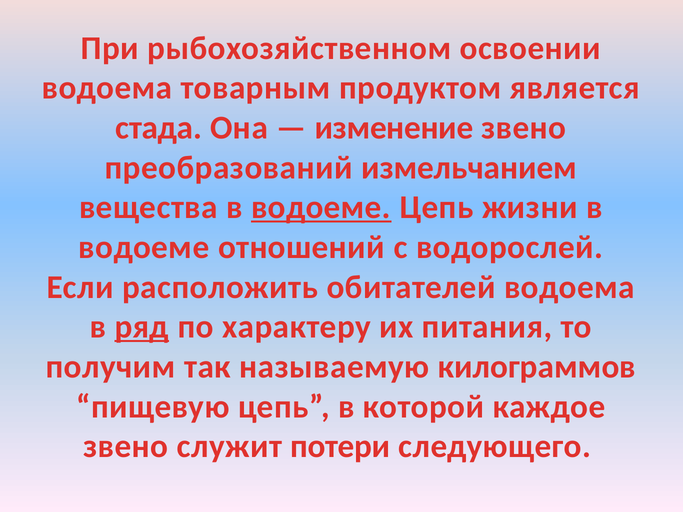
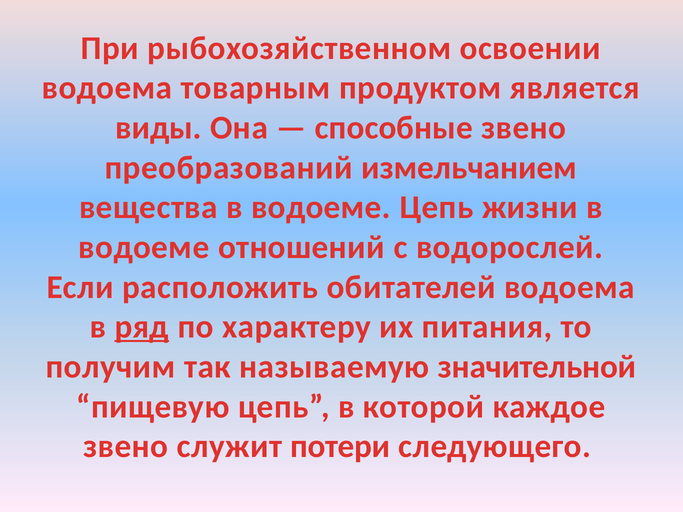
стада: стада -> виды (159, 128)
изменение: изменение -> способные (394, 128)
водоеме underline: present -> none (321, 207)
килограммов: килограммов -> значительной (537, 367)
